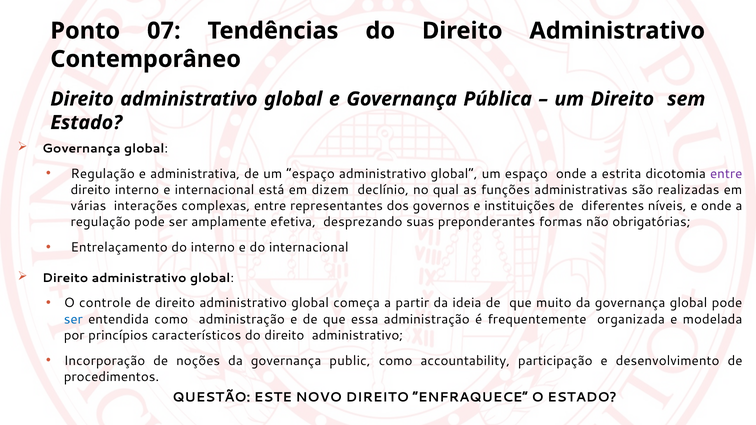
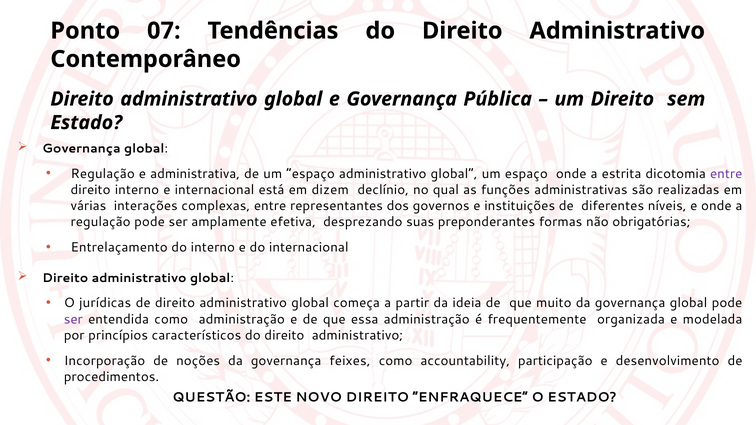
controle: controle -> jurídicas (105, 303)
ser colour: blue -> purple (73, 319)
public: public -> feixes (350, 361)
